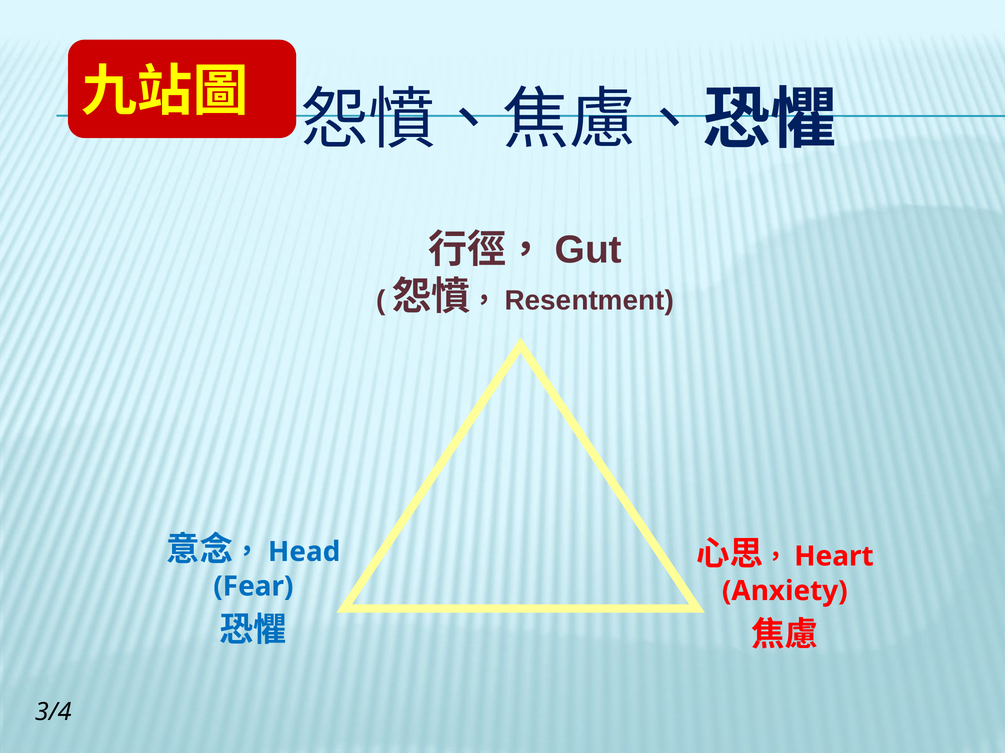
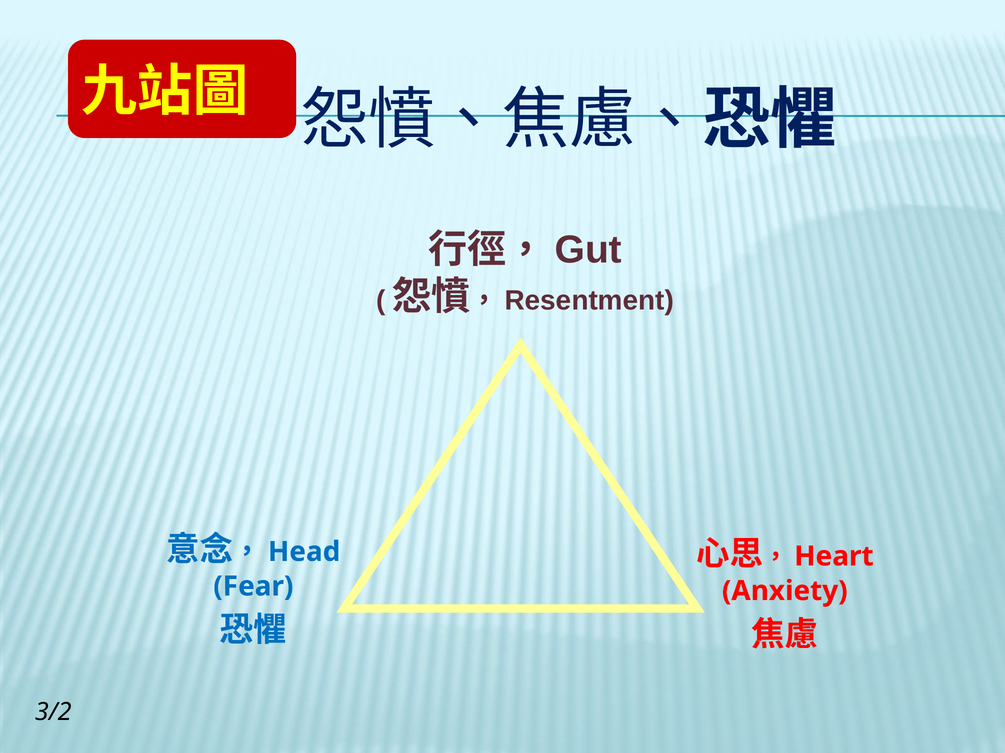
3/4: 3/4 -> 3/2 (53, 713)
